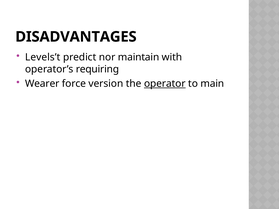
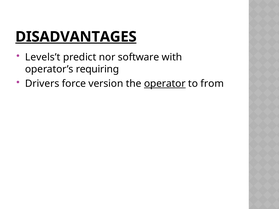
DISADVANTAGES underline: none -> present (76, 37)
maintain: maintain -> software (139, 57)
Wearer: Wearer -> Drivers (42, 84)
main: main -> from (212, 84)
